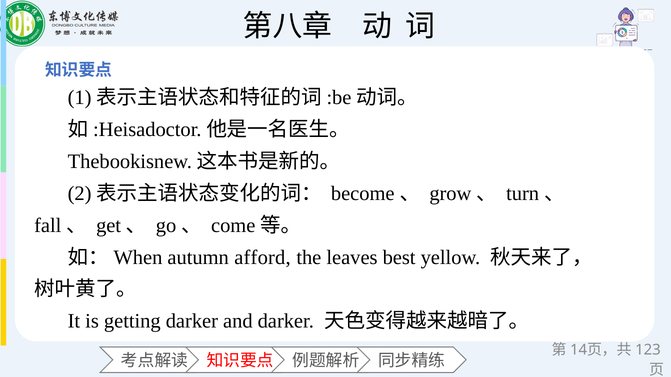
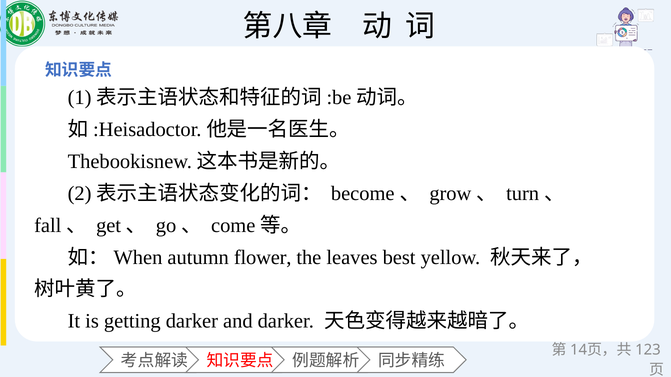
afford: afford -> flower (263, 258)
